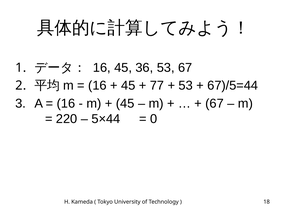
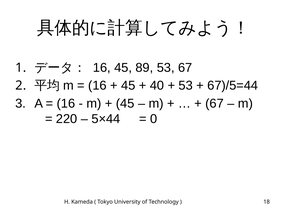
36: 36 -> 89 (144, 67)
77: 77 -> 40 (157, 85)
